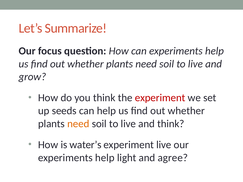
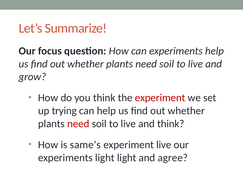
seeds: seeds -> trying (64, 111)
need colour: orange -> red (78, 124)
water’s: water’s -> same’s (85, 145)
help: help -> light (105, 158)
